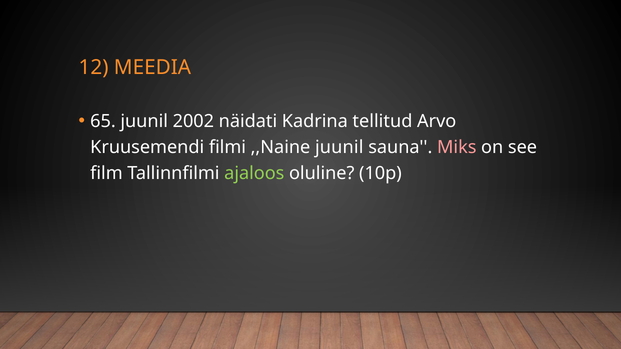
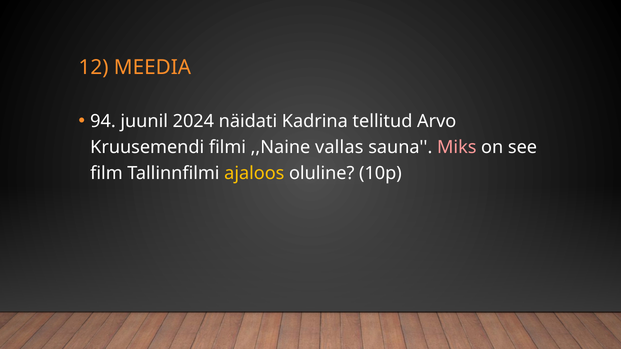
65: 65 -> 94 (103, 121)
2002: 2002 -> 2024 (193, 121)
,,Naine juunil: juunil -> vallas (339, 147)
ajaloos colour: light green -> yellow (254, 173)
